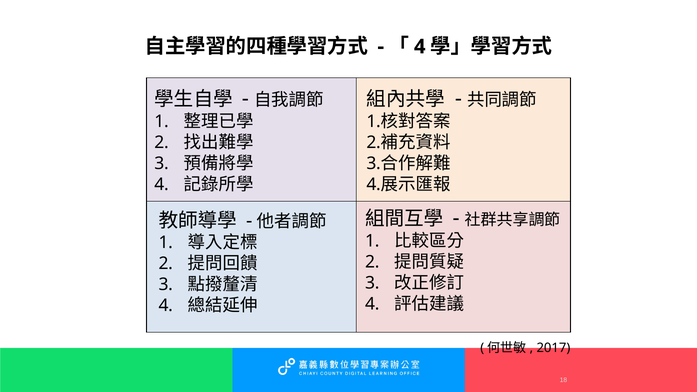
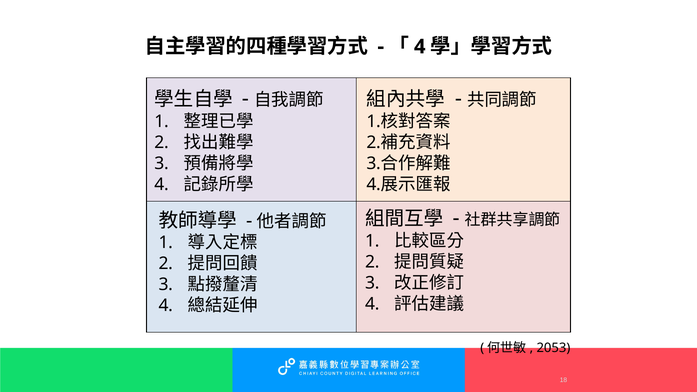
2017: 2017 -> 2053 (553, 348)
